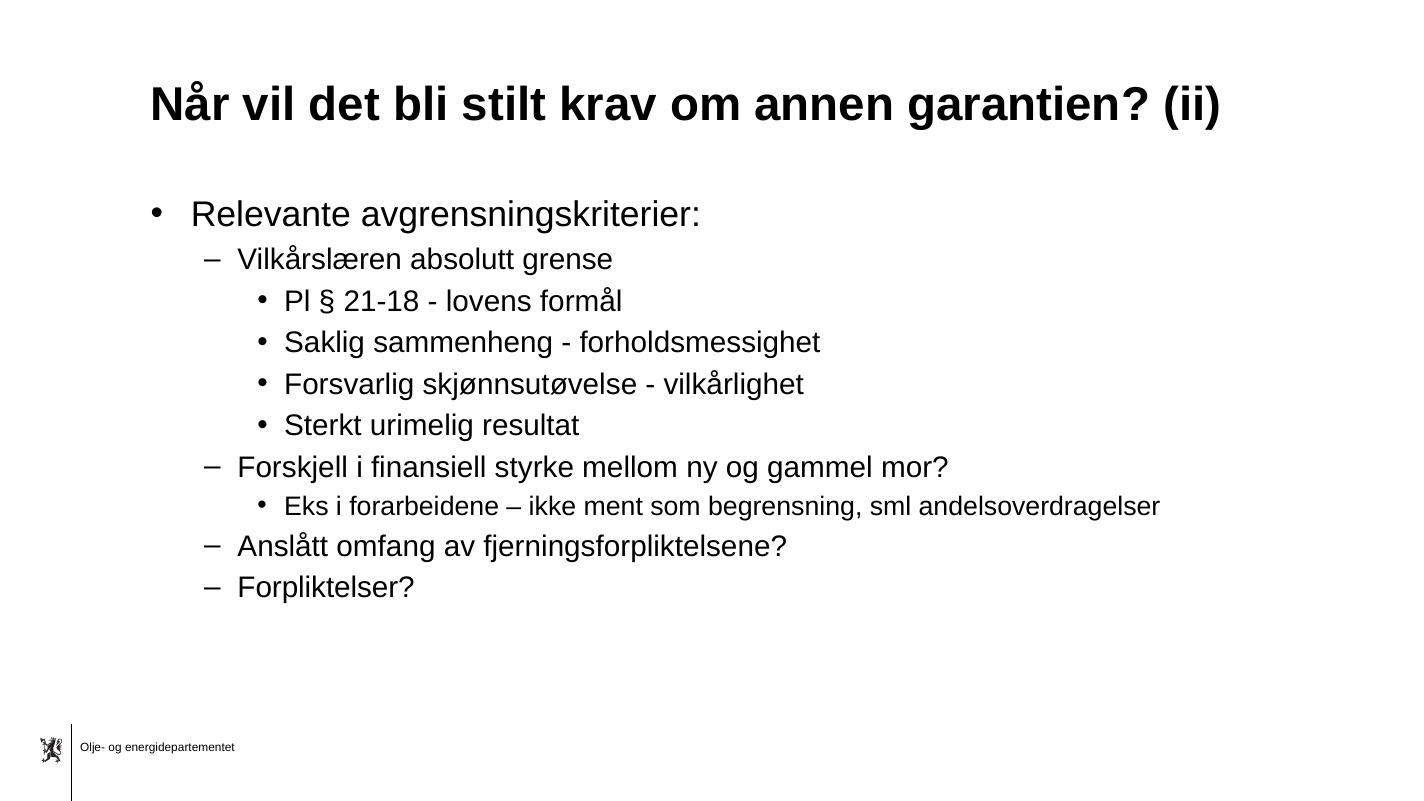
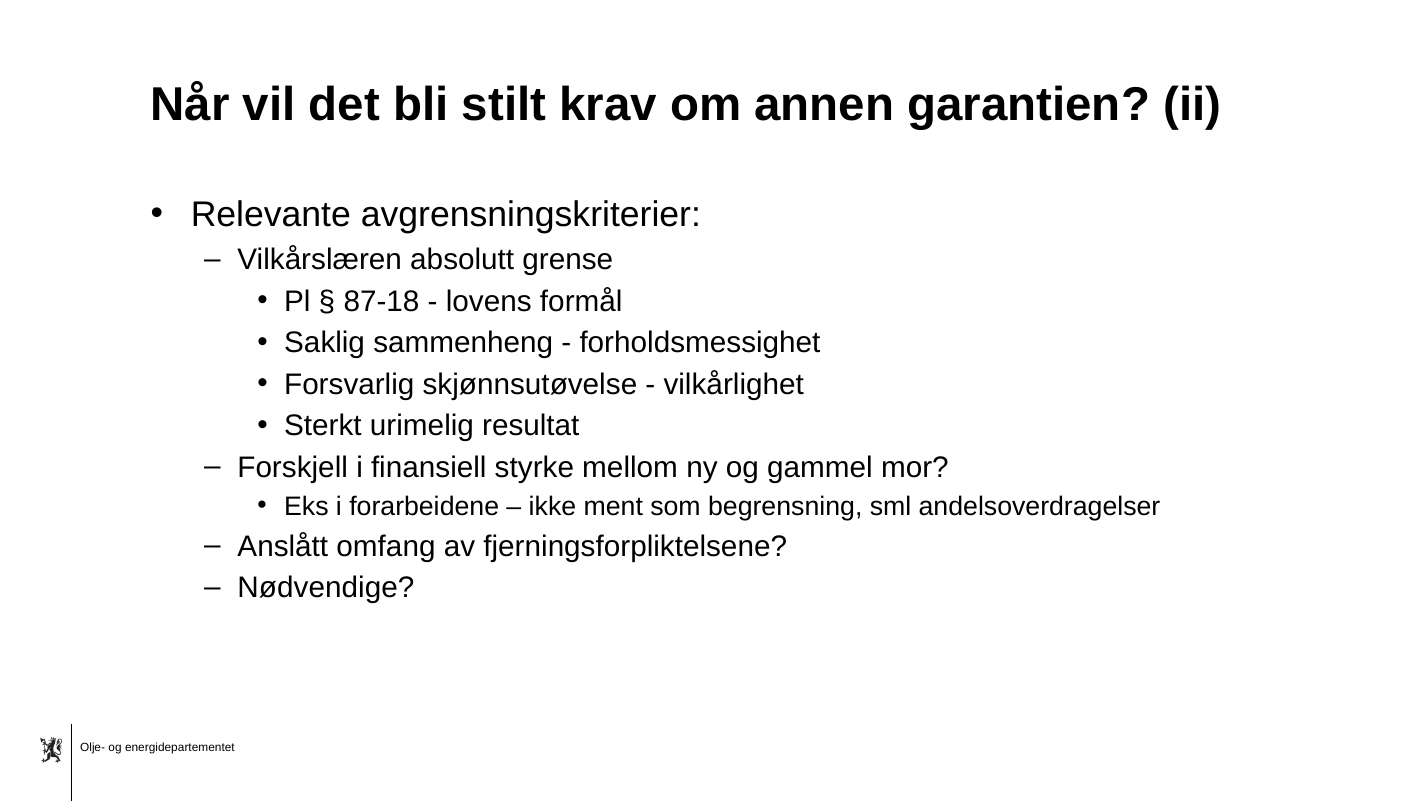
21-18: 21-18 -> 87-18 (382, 301)
Forpliktelser: Forpliktelser -> Nødvendige (326, 588)
